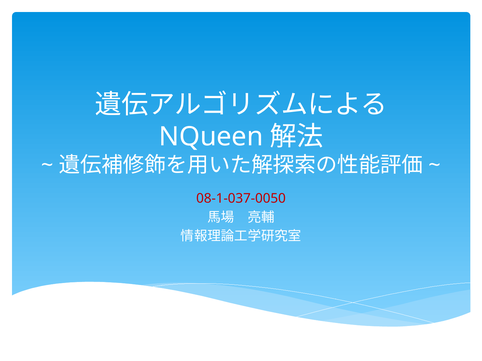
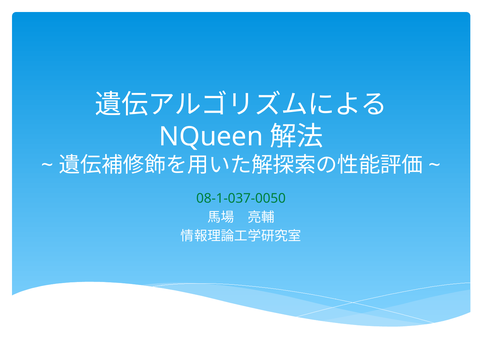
08-1-037-0050 colour: red -> green (241, 199)
